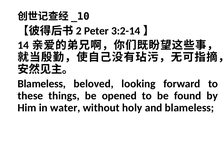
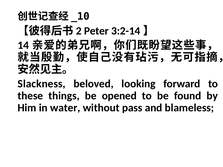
Blameless: Blameless -> Slackness (42, 84)
holy: holy -> pass (132, 108)
